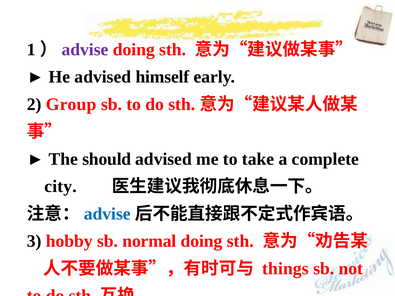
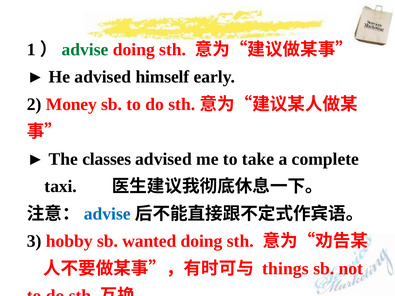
advise colour: purple -> green (85, 50)
Group: Group -> Money (71, 104)
should: should -> classes (107, 159)
city: city -> taxi (61, 187)
normal: normal -> wanted (149, 241)
